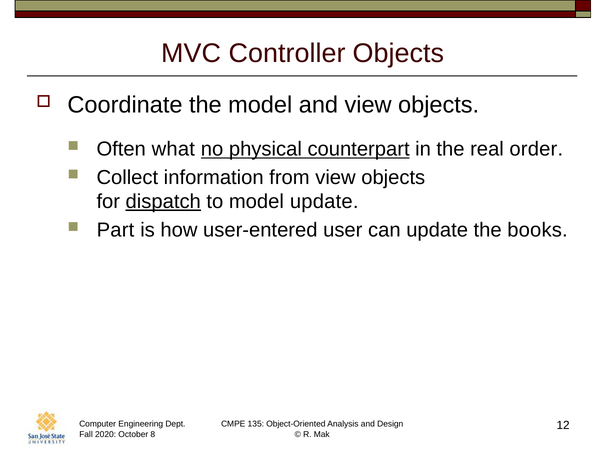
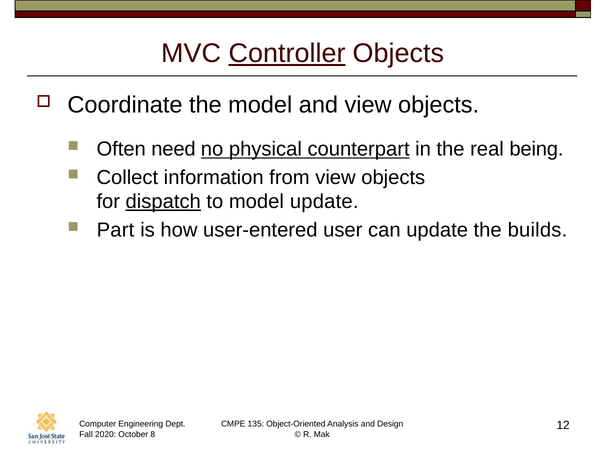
Controller underline: none -> present (287, 53)
what: what -> need (173, 149)
order: order -> being (536, 149)
books: books -> builds (537, 230)
